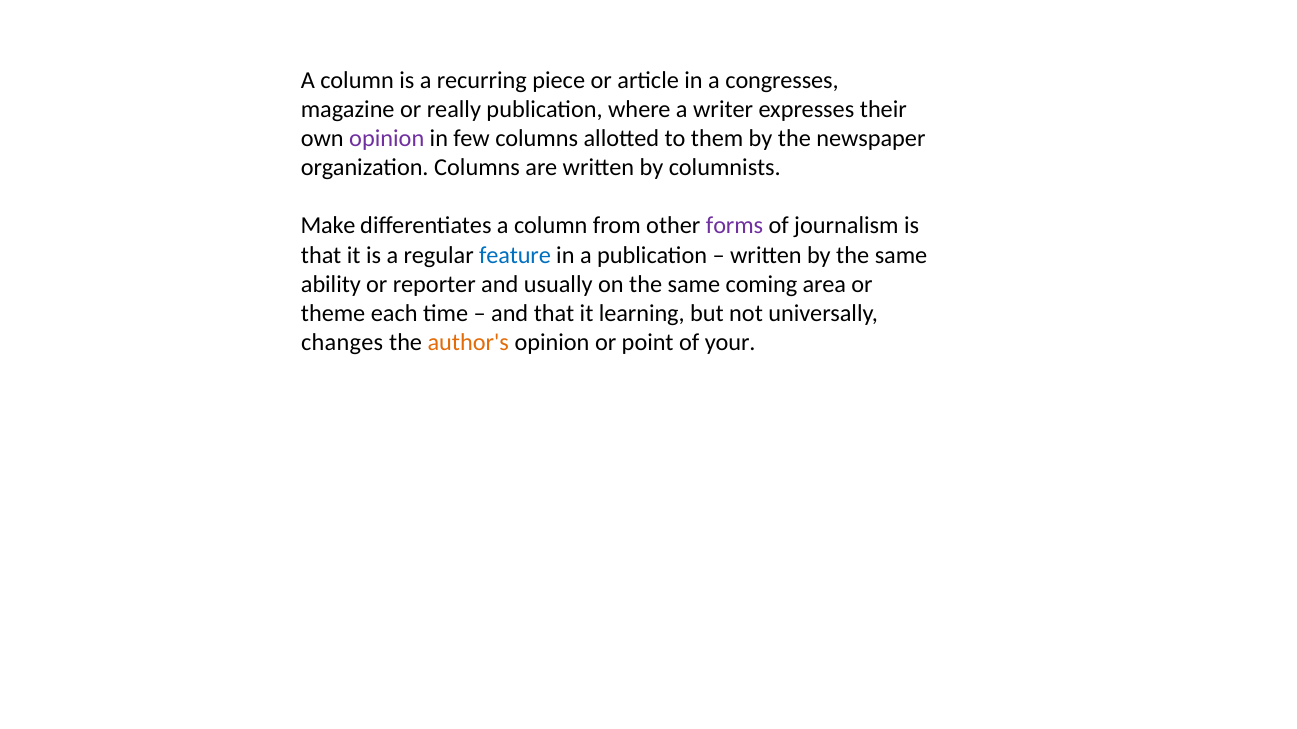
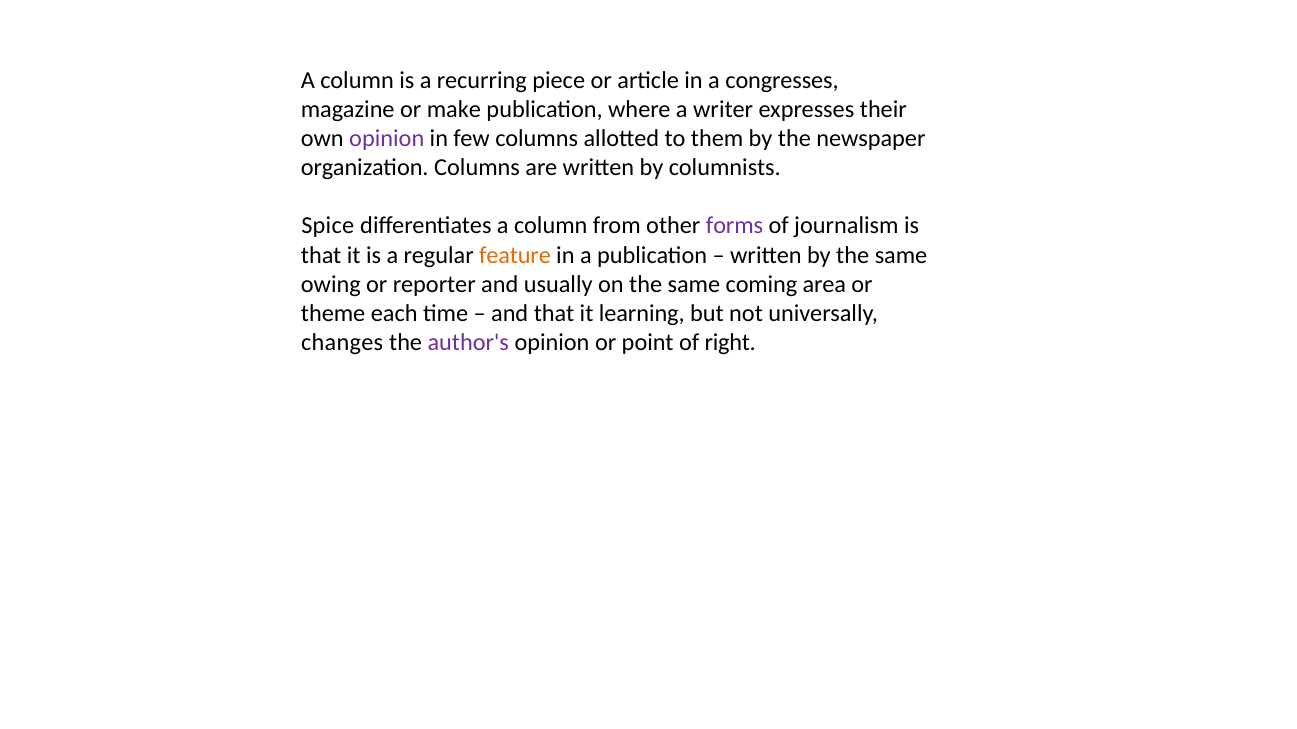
really: really -> make (454, 109)
Make: Make -> Spice (328, 226)
feature colour: blue -> orange (515, 255)
ability: ability -> owing (331, 284)
author's colour: orange -> purple (468, 343)
your: your -> right (730, 343)
